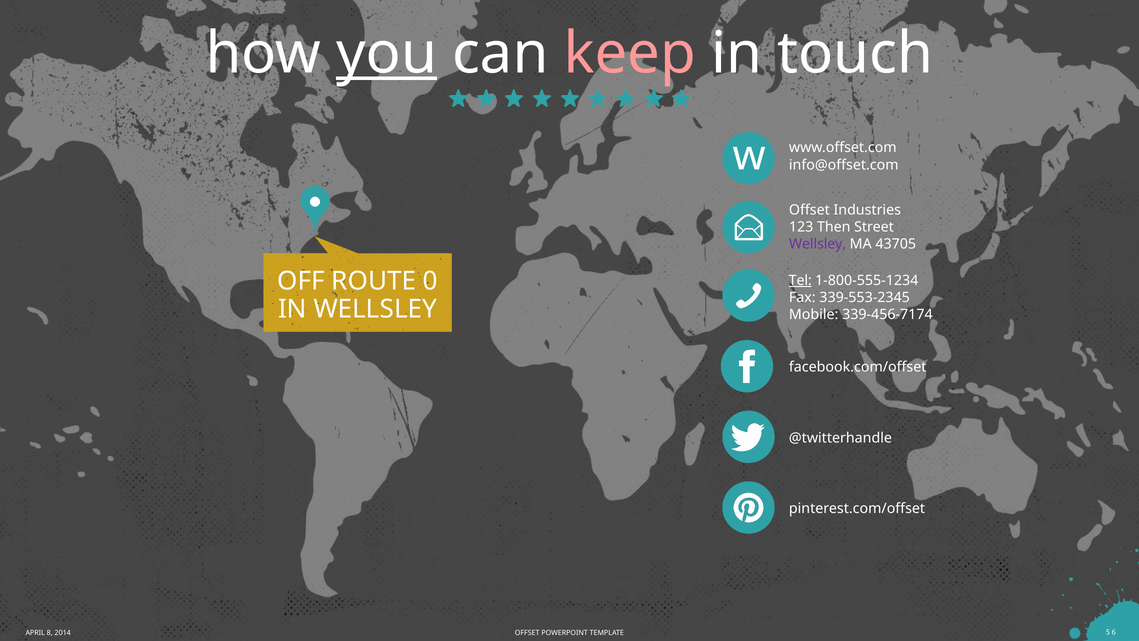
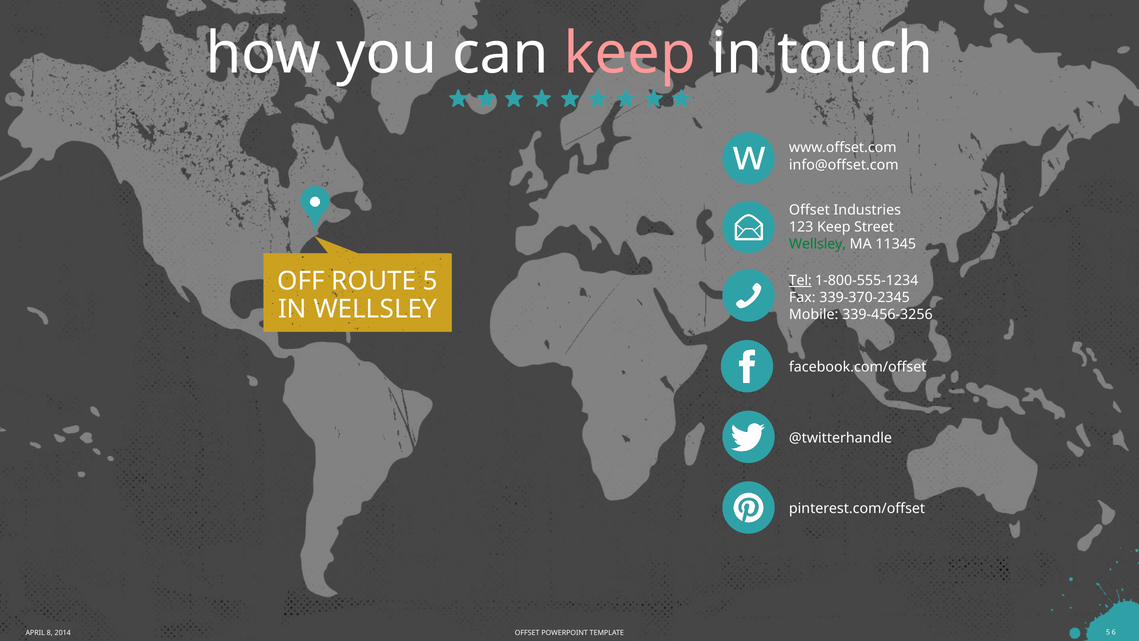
you underline: present -> none (387, 53)
123 Then: Then -> Keep (834, 227)
Wellsley colour: purple -> green (818, 244)
43705: 43705 -> 11345 (896, 244)
0: 0 -> 5 (430, 281)
339-553-2345: 339-553-2345 -> 339-370-2345 (865, 297)
339-456-7174: 339-456-7174 -> 339-456-3256 (887, 315)
